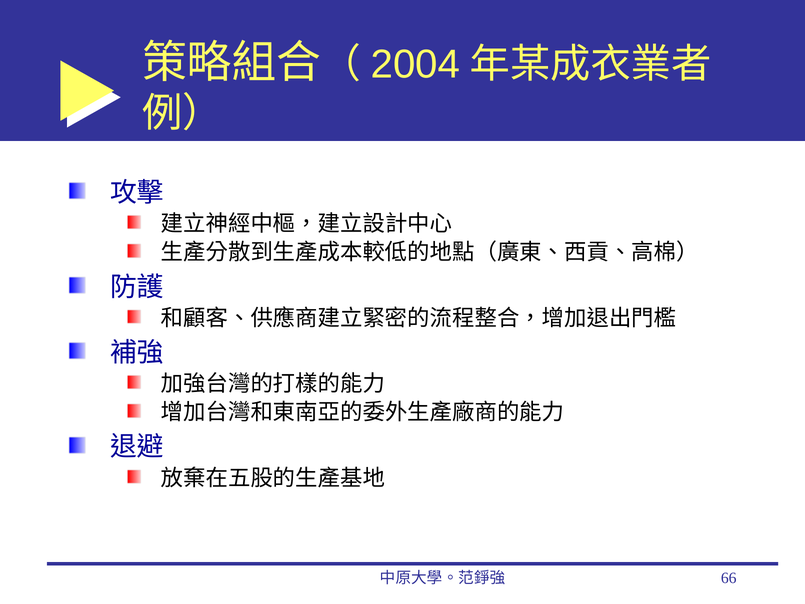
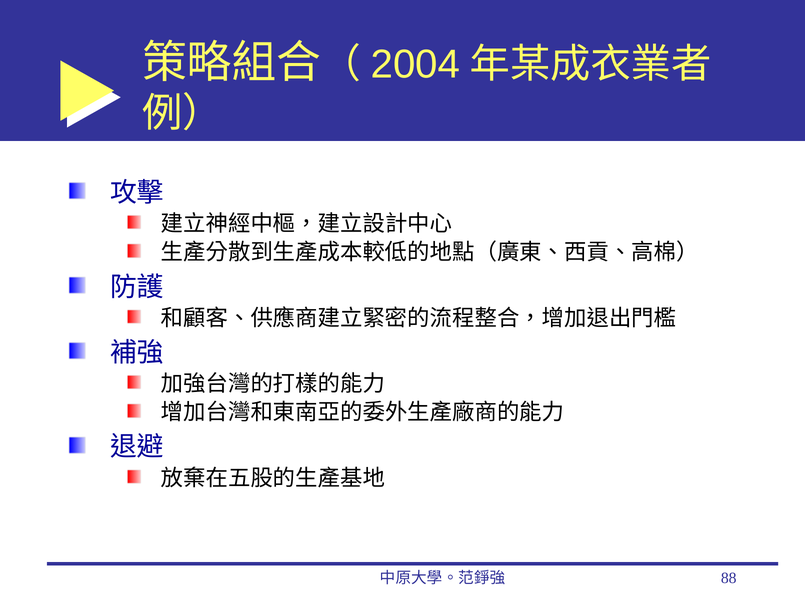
66: 66 -> 88 (729, 578)
